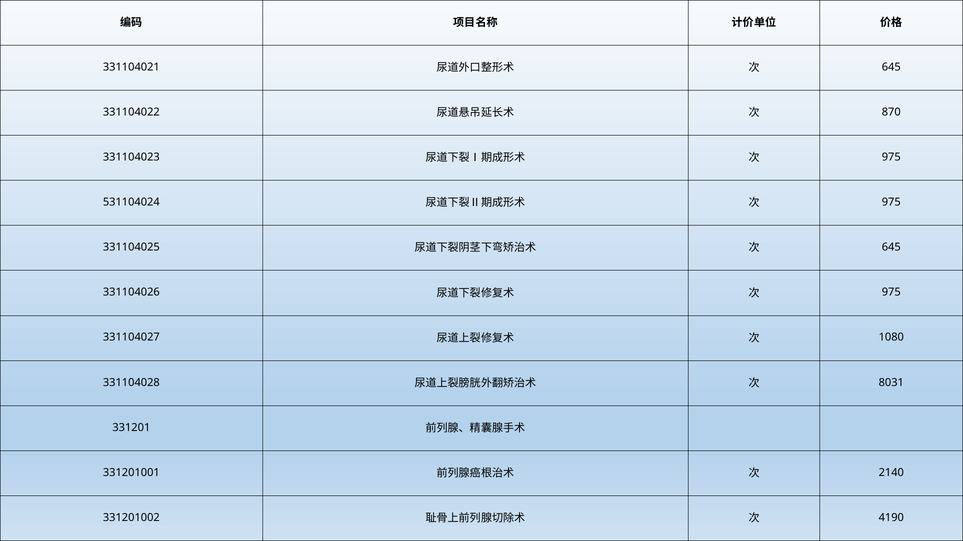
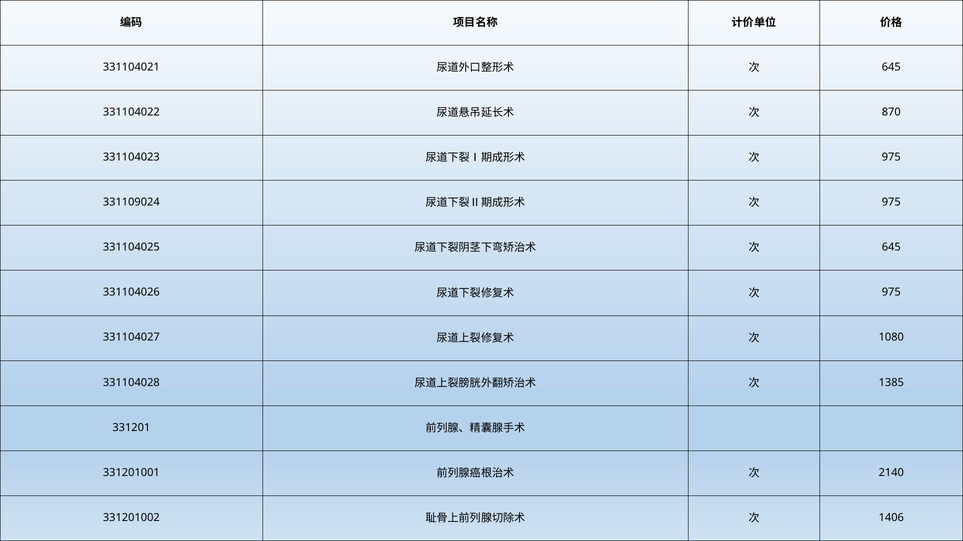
531104024: 531104024 -> 331109024 (131, 202)
8031: 8031 -> 1385 (891, 383)
4190: 4190 -> 1406 (891, 518)
